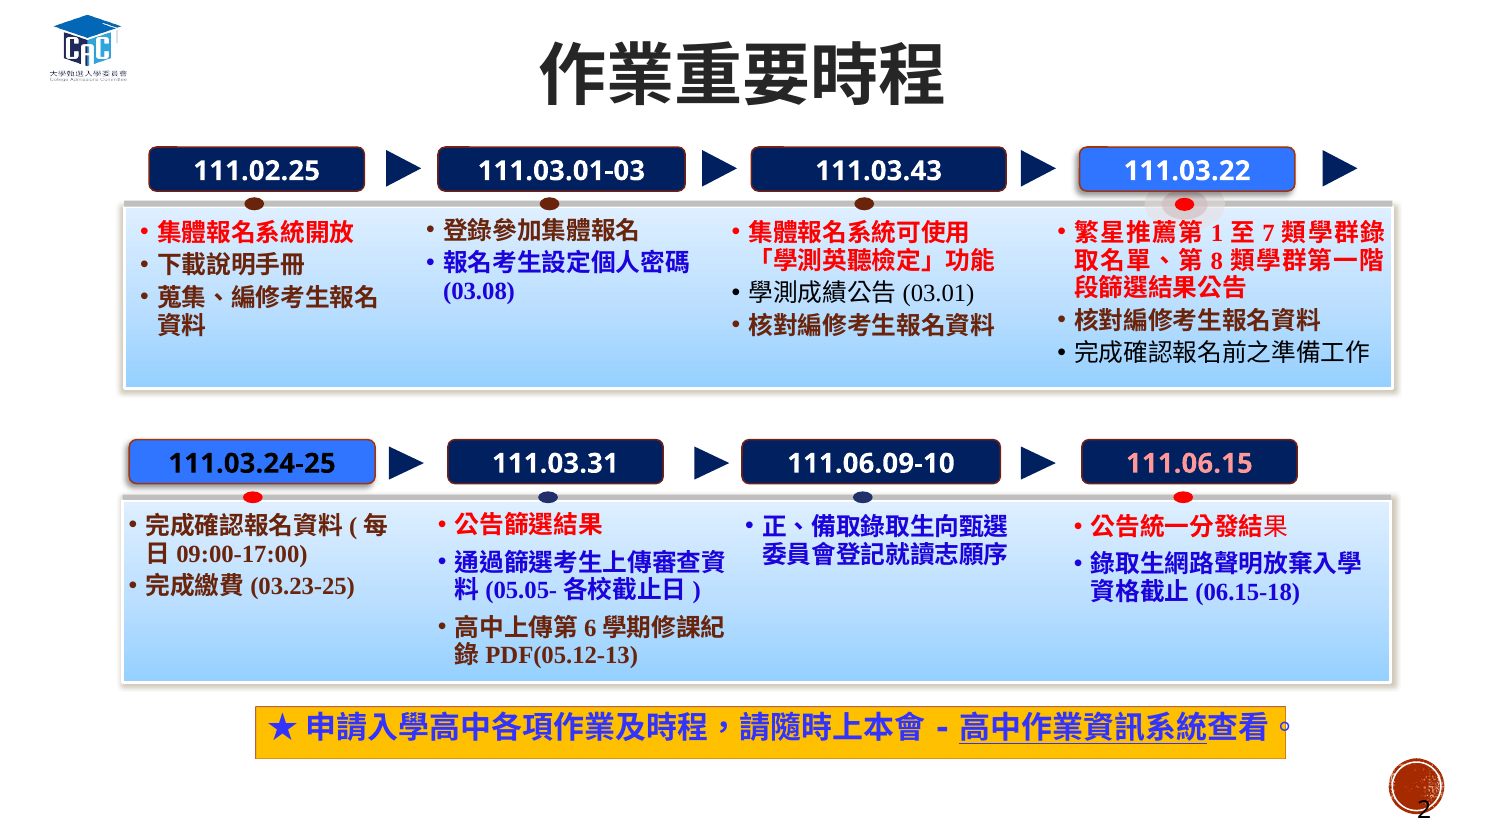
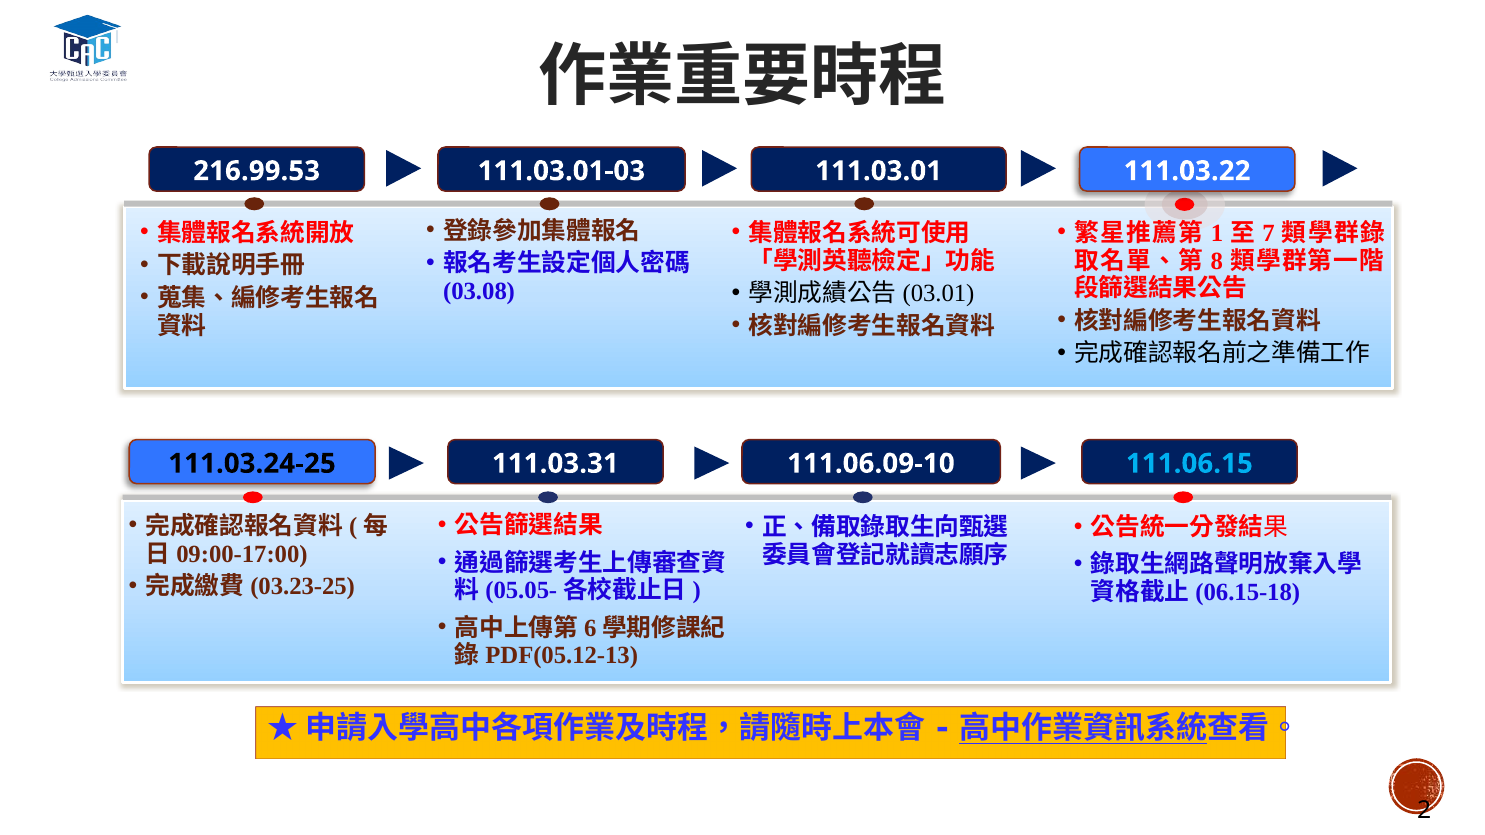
111.02.25: 111.02.25 -> 216.99.53 (257, 171)
111.03.43: 111.03.43 -> 111.03.01 (879, 171)
111.06.15 colour: pink -> light blue (1189, 464)
